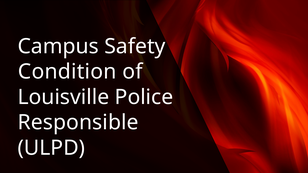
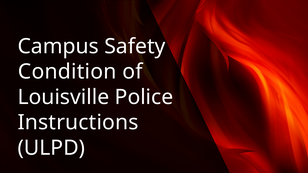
Responsible: Responsible -> Instructions (78, 123)
